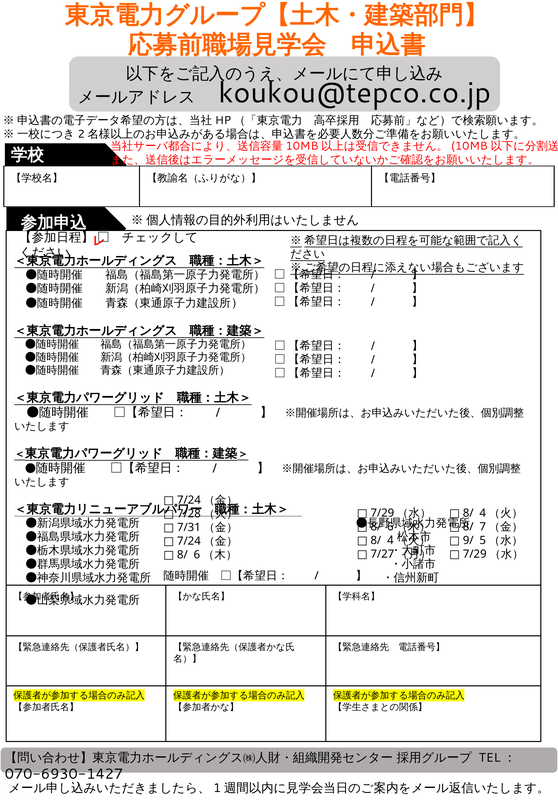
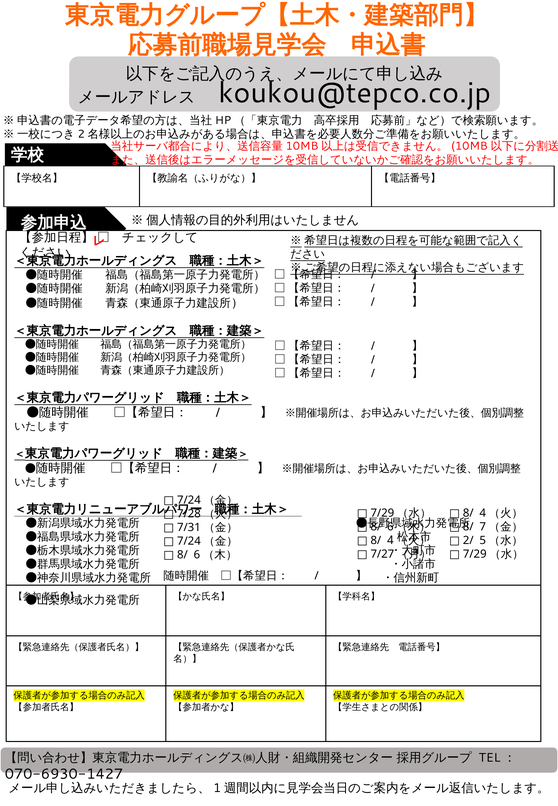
9/: 9/ -> 2/ (468, 541)
